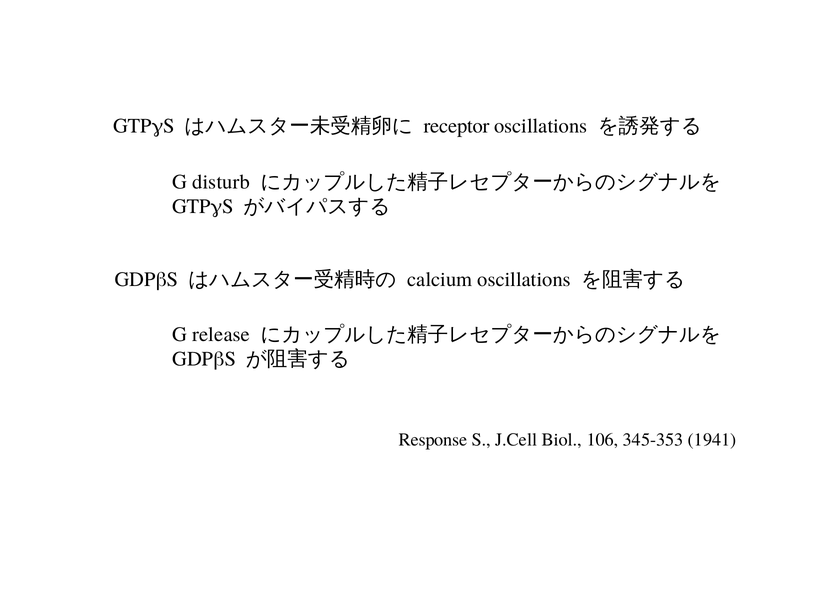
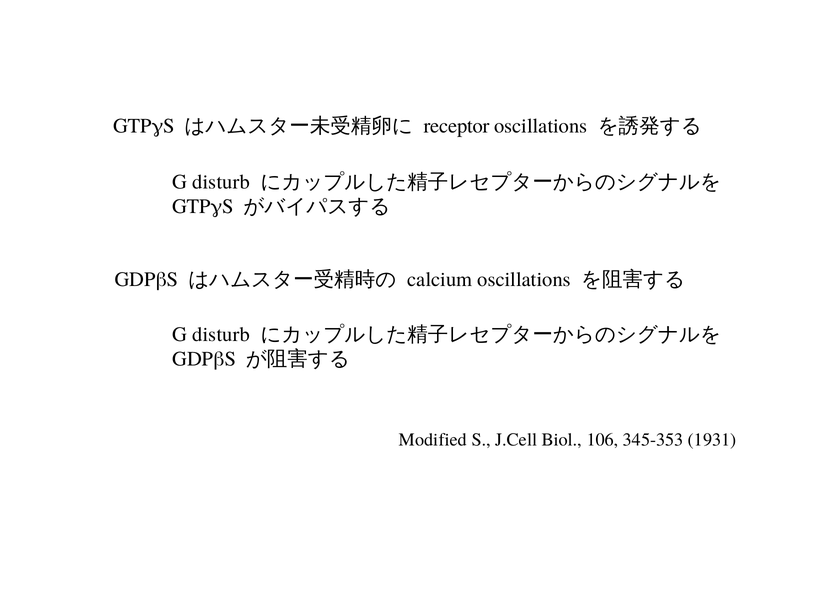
release: release -> disturb (221, 335)
Response: Response -> Modified (433, 440)
1941: 1941 -> 1931 (712, 440)
